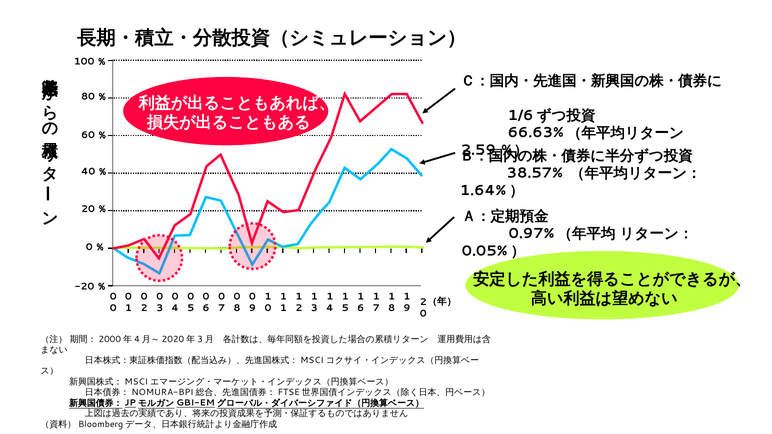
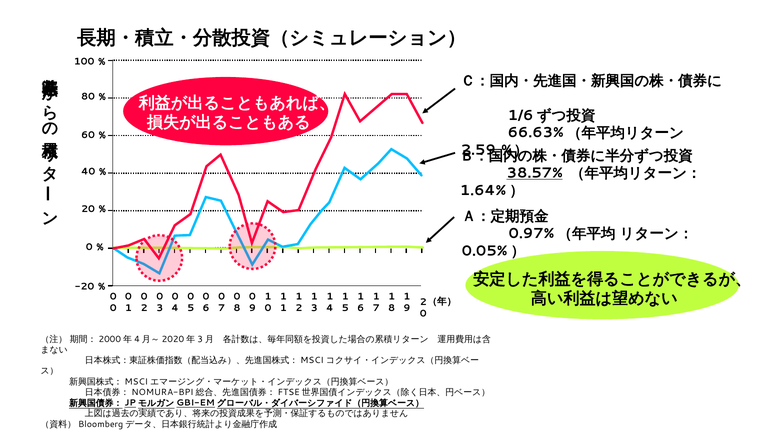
38.57% underline: none -> present (535, 173)
